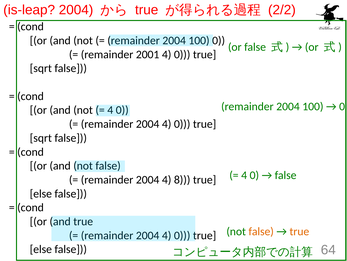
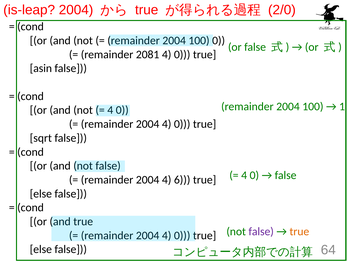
2/2: 2/2 -> 2/0 (282, 10)
2001: 2001 -> 2081 (148, 54)
sqrt: sqrt -> asin (41, 68)
0: 0 -> 1 (342, 106)
8: 8 -> 6 (182, 179)
false colour: orange -> purple (261, 231)
